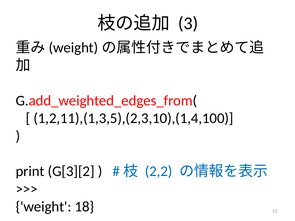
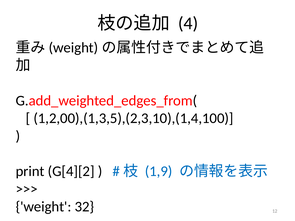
3: 3 -> 4 (188, 23)
1,2,11),(1,3,5),(2,3,10),(1,4,100: 1,2,11),(1,3,5),(2,3,10),(1,4,100 -> 1,2,00),(1,3,5),(2,3,10),(1,4,100 (133, 118)
G[3][2: G[3][2 -> G[4][2 (71, 172)
2,2: 2,2 -> 1,9 (159, 172)
18: 18 -> 32 (84, 207)
